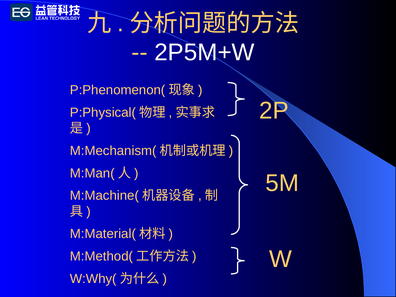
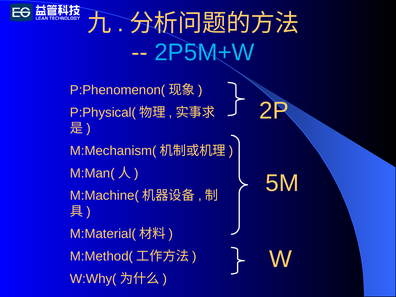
2P5M+W colour: white -> light blue (204, 52)
